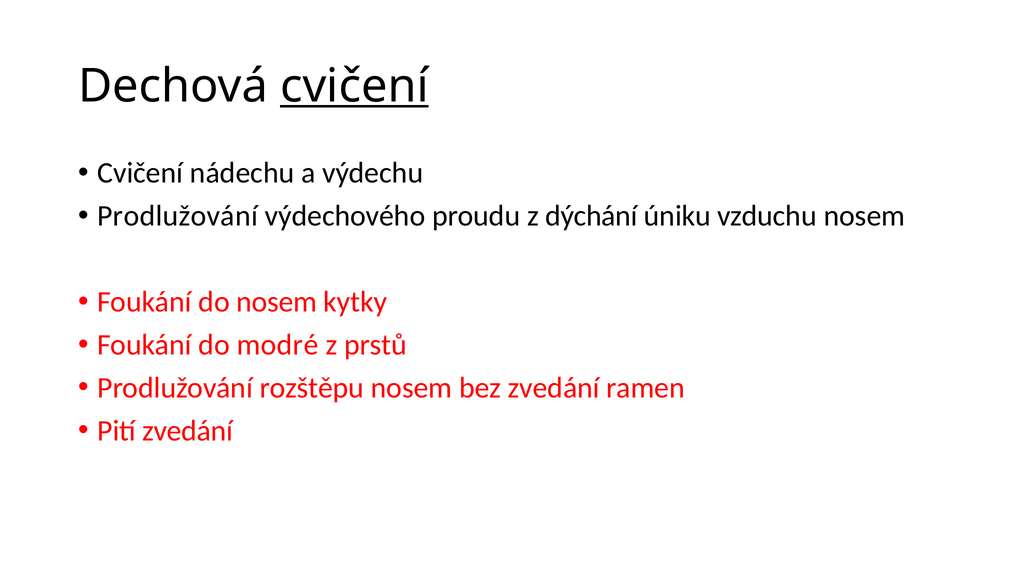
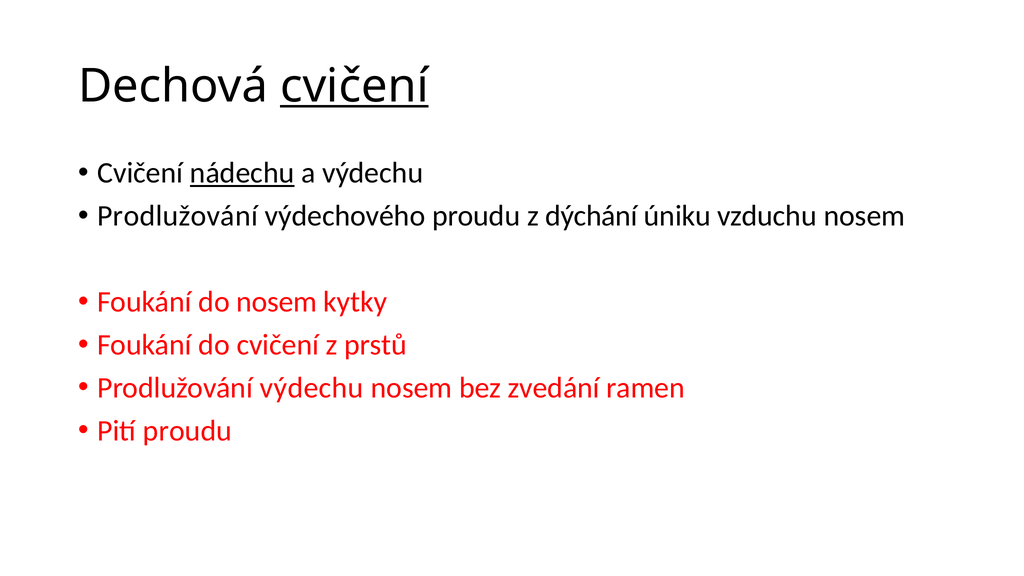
nádechu underline: none -> present (242, 173)
do modré: modré -> cvičení (278, 345)
Prodlužování rozštěpu: rozštěpu -> výdechu (312, 388)
Pití zvedání: zvedání -> proudu (187, 431)
